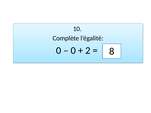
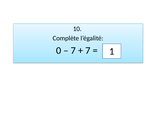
0: 0 -> 7 (73, 51)
2: 2 -> 7 (88, 51)
8: 8 -> 1 (112, 51)
